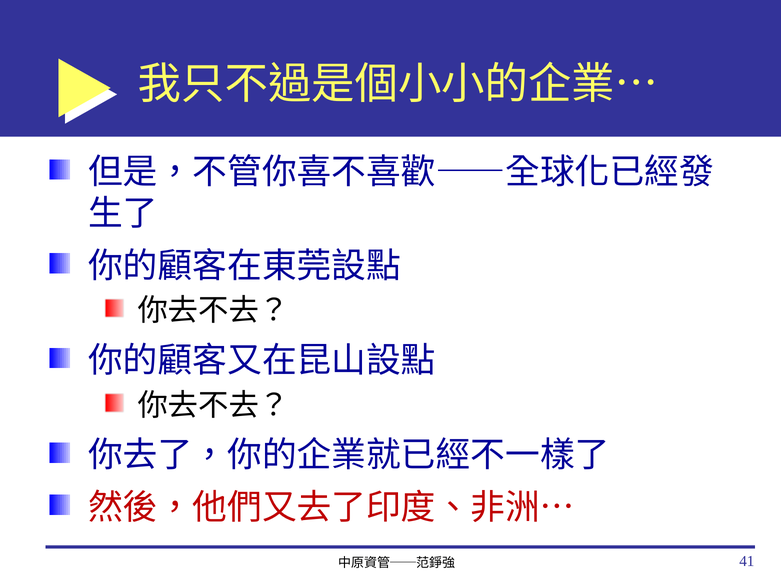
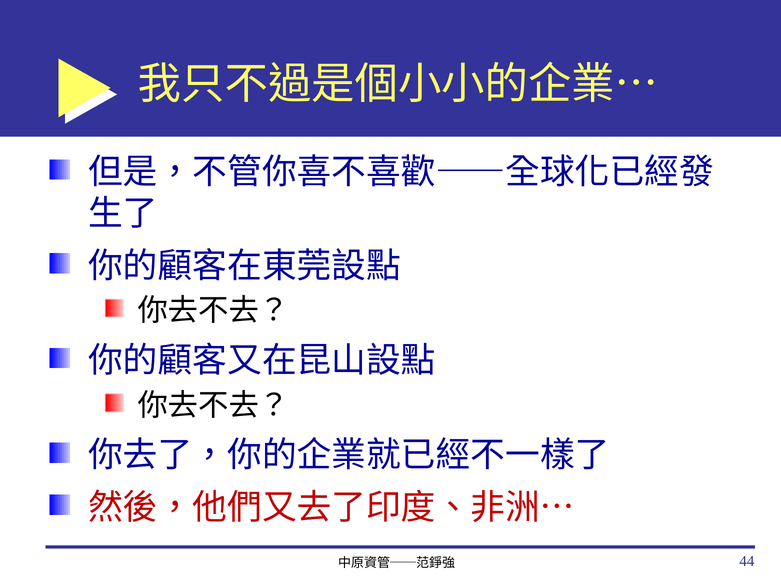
41: 41 -> 44 (747, 561)
